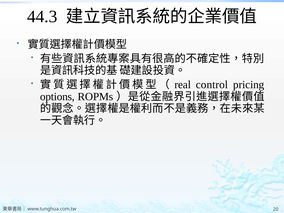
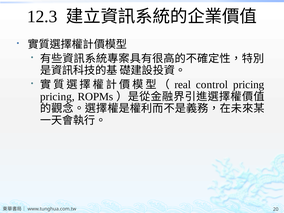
44.3: 44.3 -> 12.3 (42, 17)
options: options -> pricing (57, 97)
